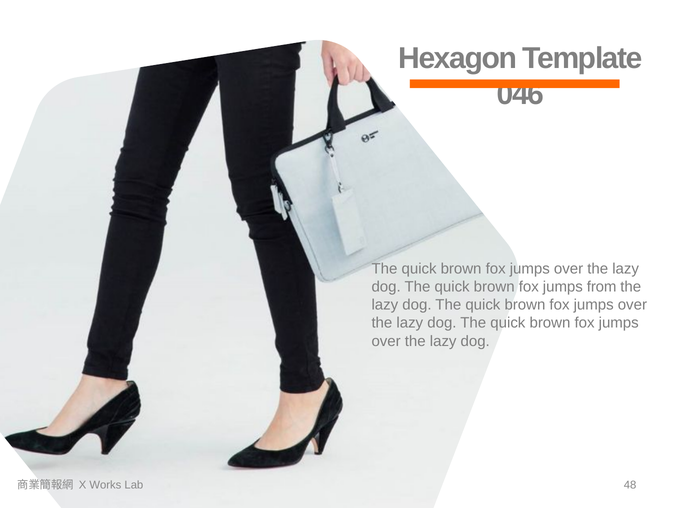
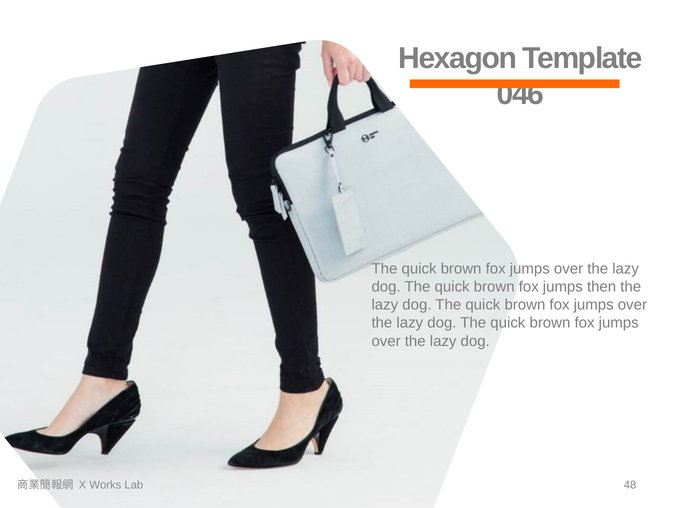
from: from -> then (602, 287)
